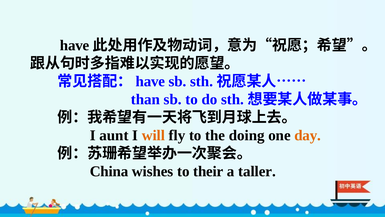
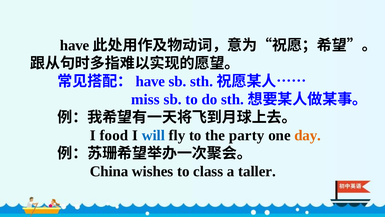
than: than -> miss (145, 99)
aunt: aunt -> food (114, 135)
will colour: orange -> blue (153, 135)
doing: doing -> party (247, 135)
their: their -> class (208, 171)
